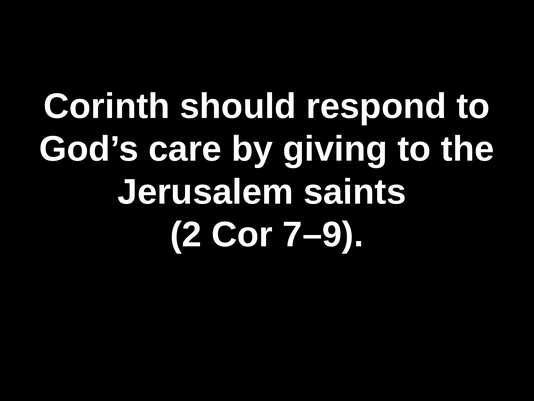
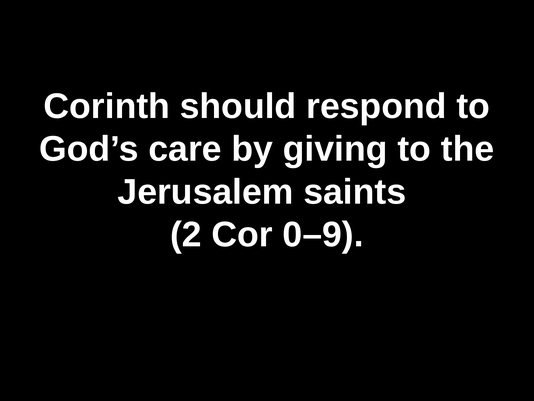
7–9: 7–9 -> 0–9 (323, 234)
